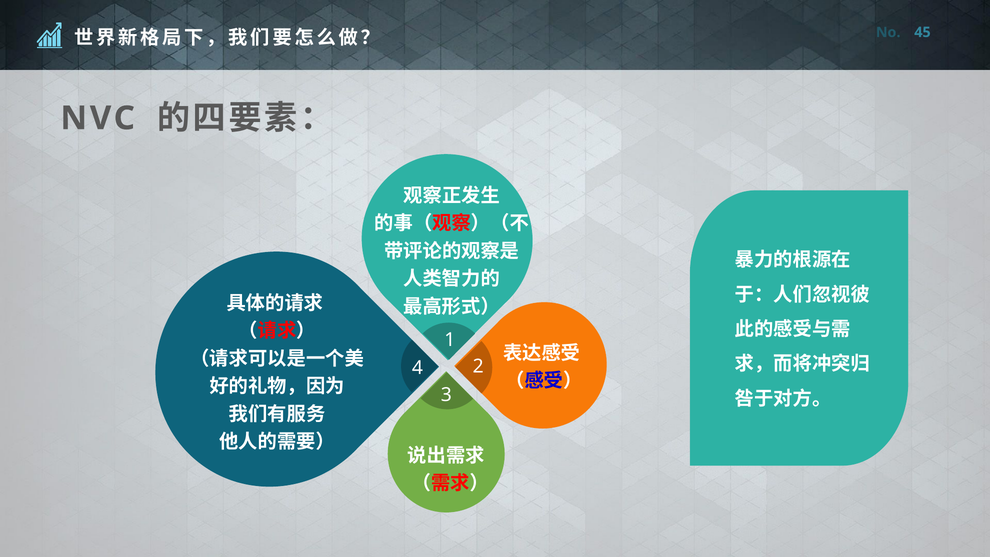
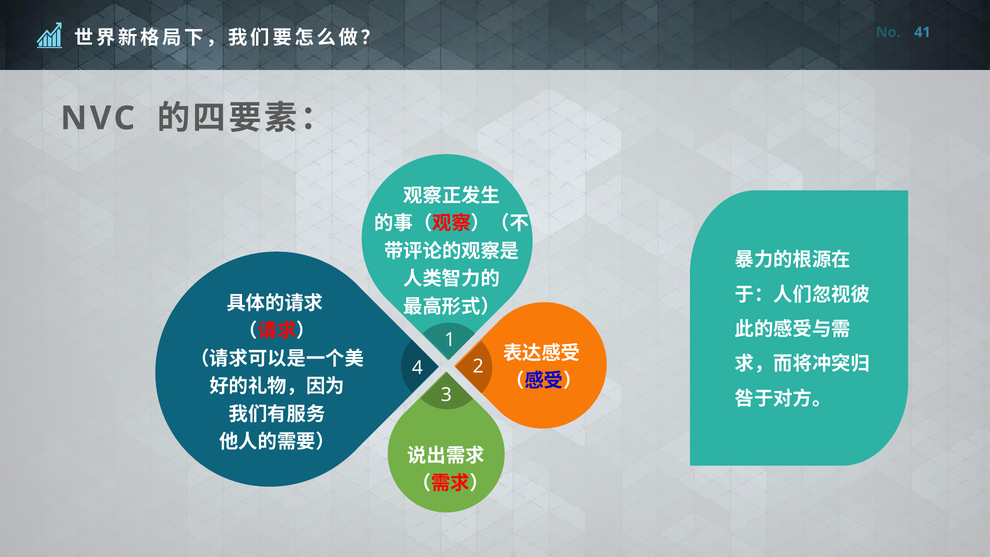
45: 45 -> 41 (922, 32)
